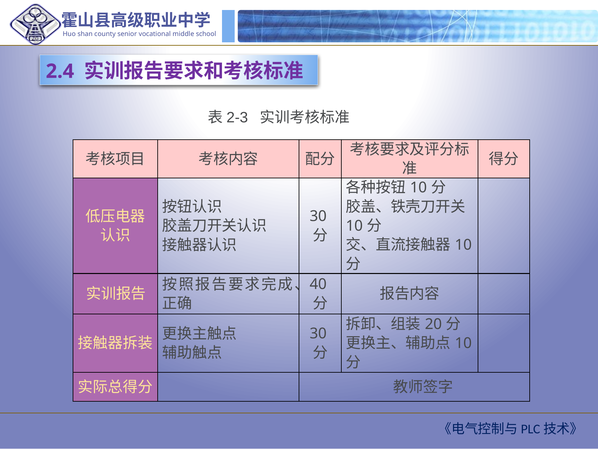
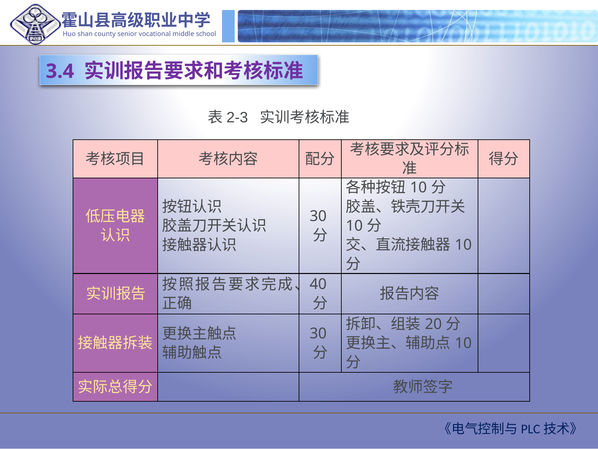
2.4: 2.4 -> 3.4 (60, 71)
